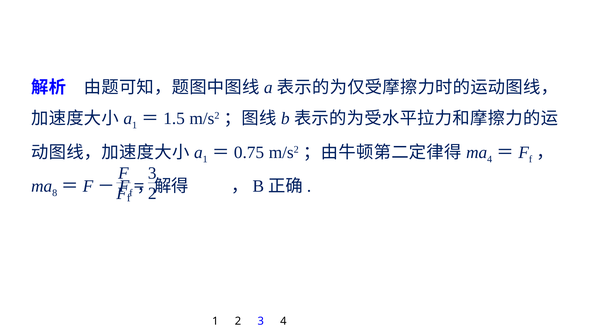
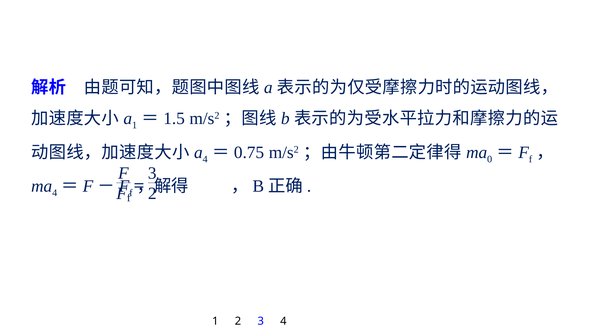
1: 1 -> 4 (205, 159)
4: 4 -> 0 (490, 159)
8: 8 -> 4 (55, 193)
